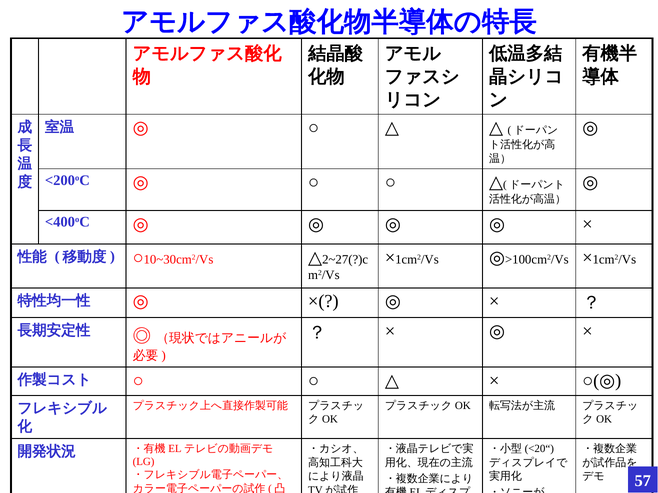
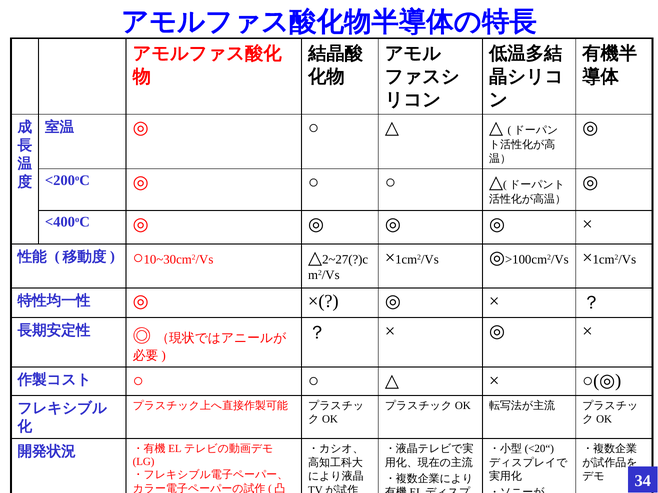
57: 57 -> 34 (643, 481)
